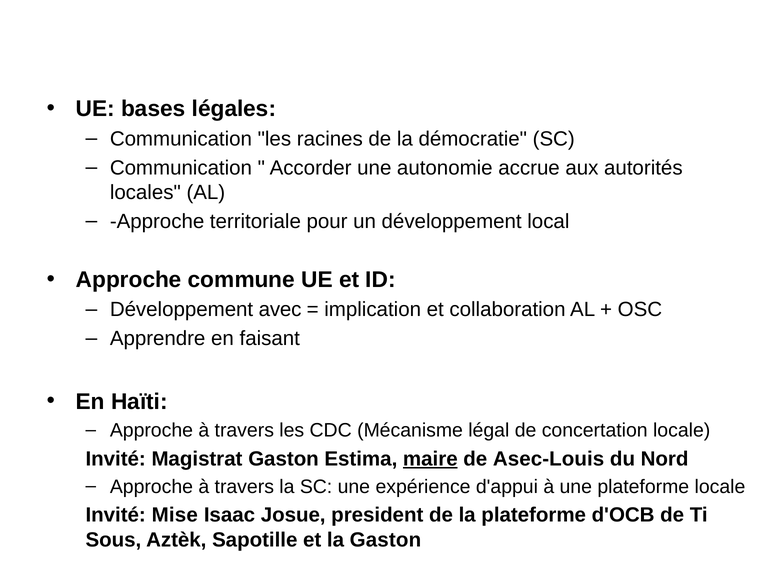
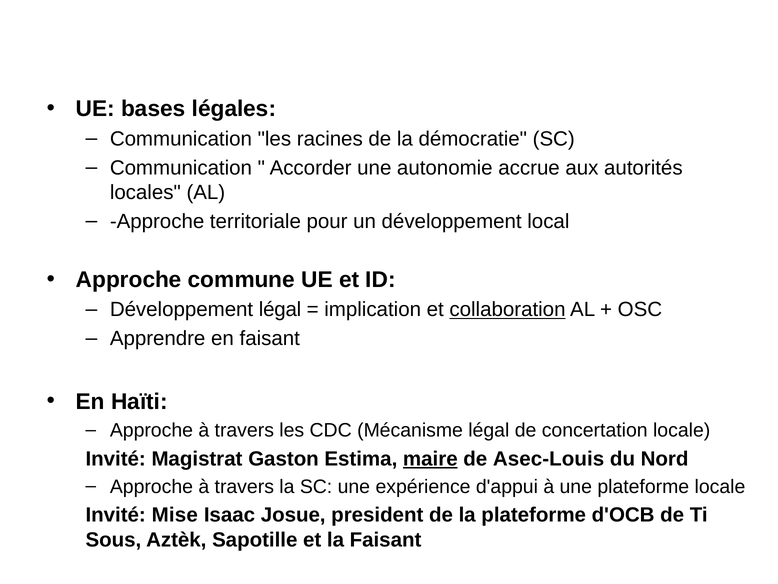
Développement avec: avec -> légal (280, 309)
collaboration underline: none -> present (507, 309)
la Gaston: Gaston -> Faisant (386, 539)
